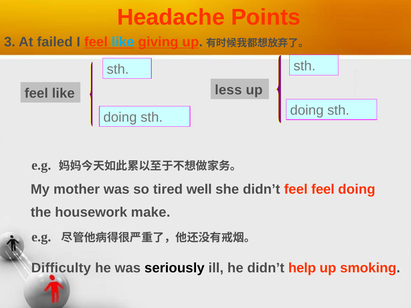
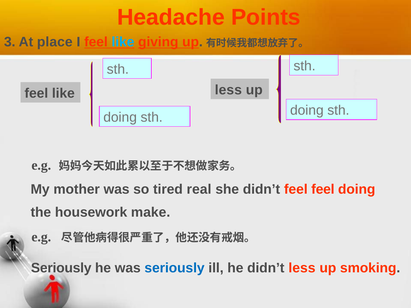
failed: failed -> place (55, 42)
well: well -> real (199, 189)
Difficulty: Difficulty -> Seriously (61, 268)
seriously colour: black -> blue (175, 268)
didn’t help: help -> less (302, 268)
